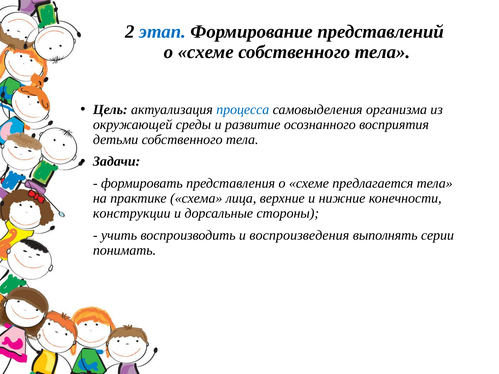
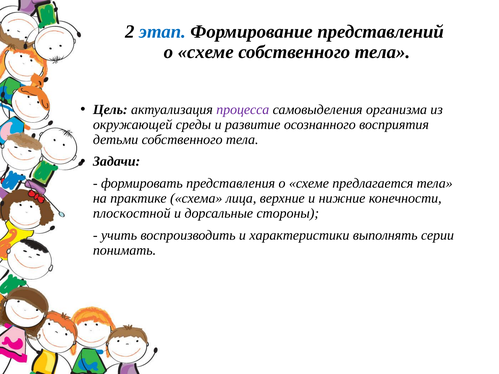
процесса colour: blue -> purple (243, 110)
конструкции: конструкции -> плоскостной (132, 213)
воспроизведения: воспроизведения -> характеристики (299, 235)
